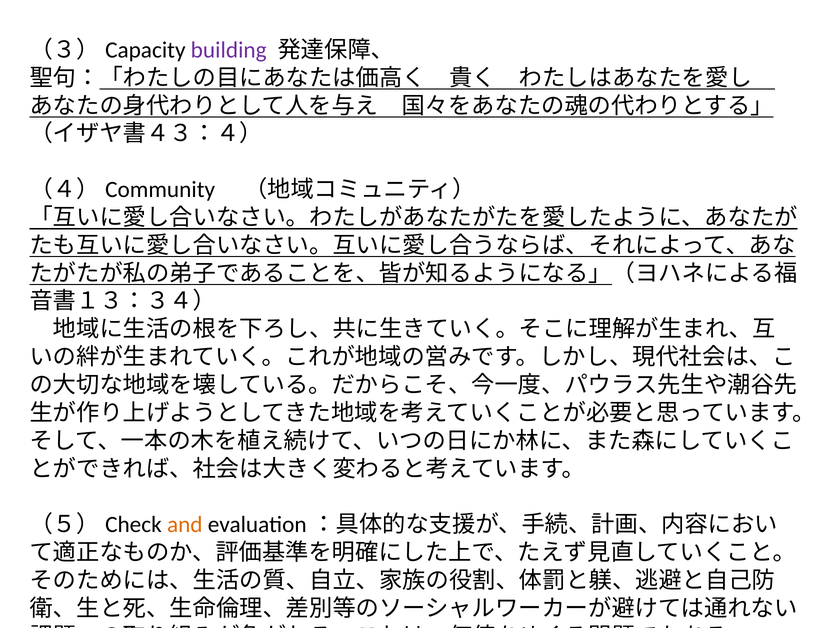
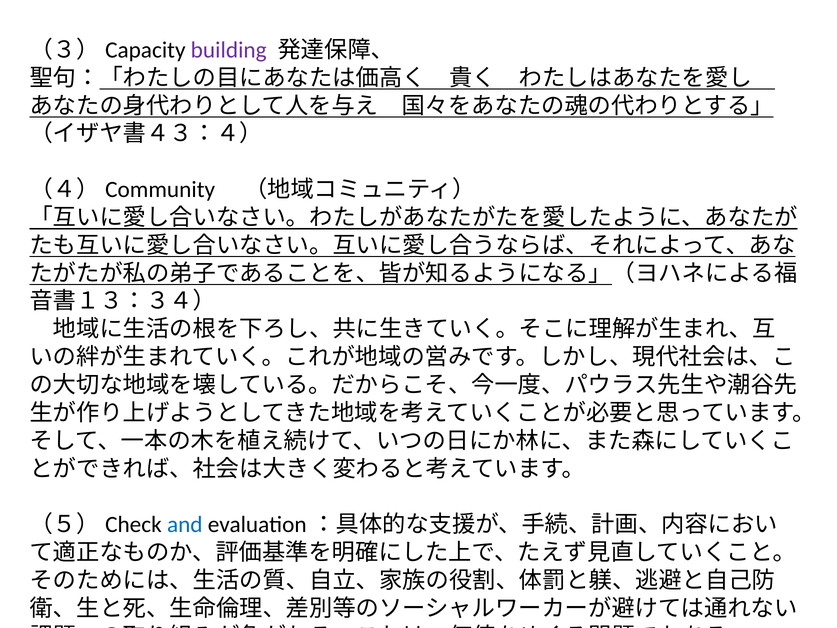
and colour: orange -> blue (185, 524)
